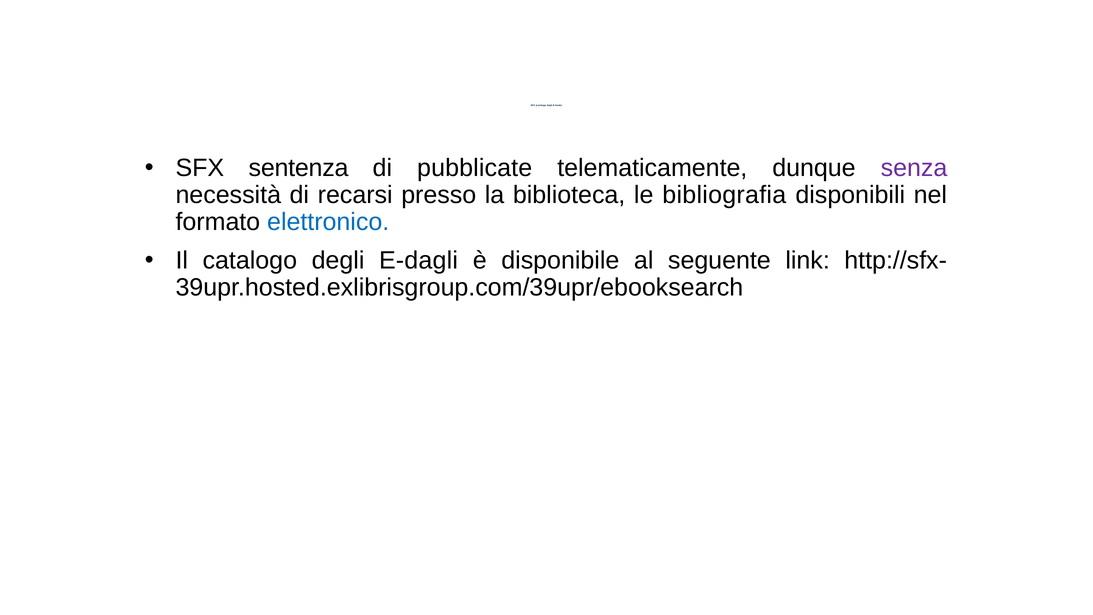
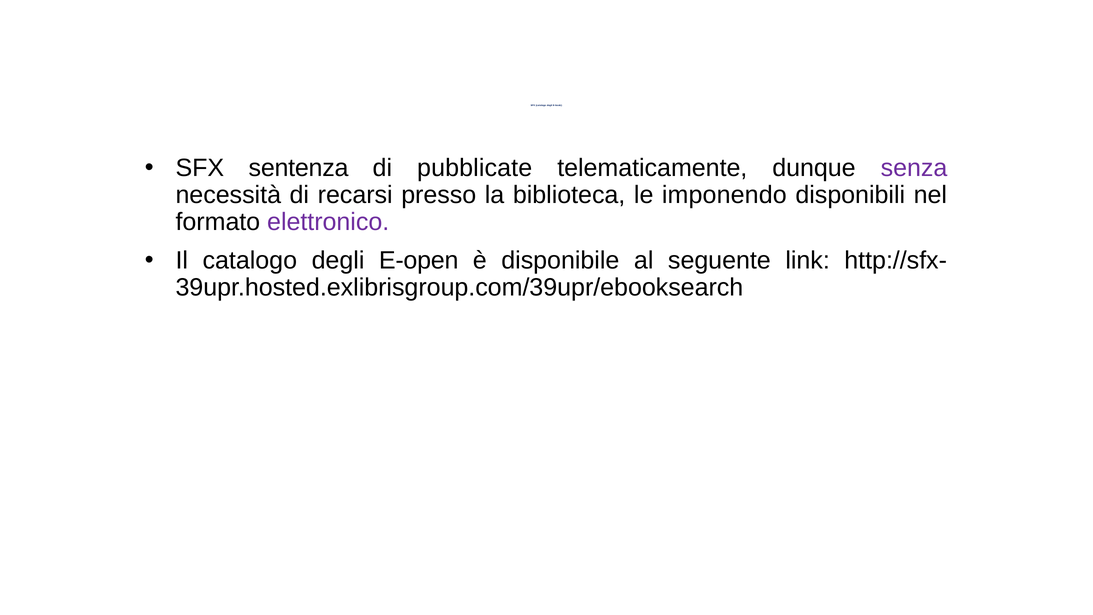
bibliografia: bibliografia -> imponendo (724, 195)
elettronico colour: blue -> purple (328, 222)
E-dagli: E-dagli -> E-open (419, 261)
